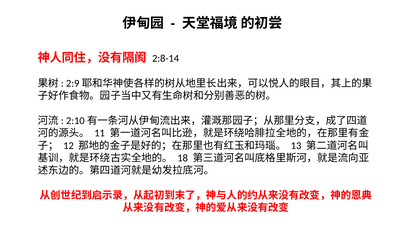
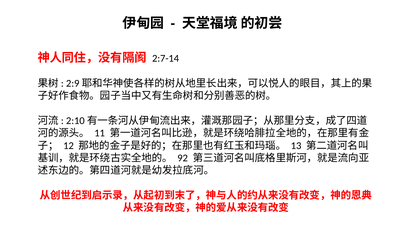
2:8-14: 2:8-14 -> 2:7-14 (166, 58)
18: 18 -> 92 (183, 158)
